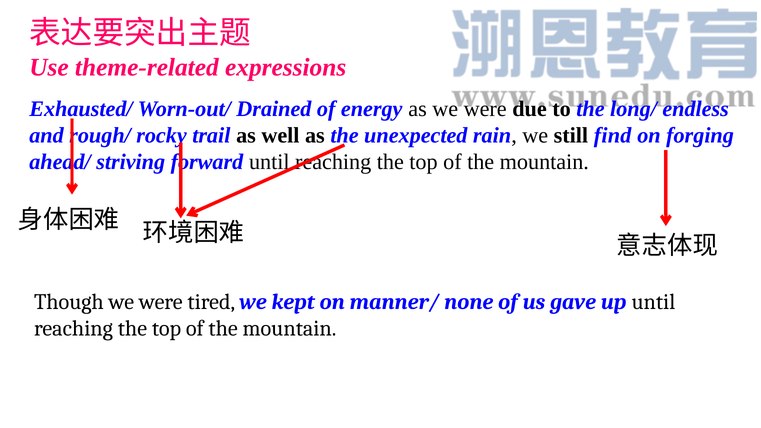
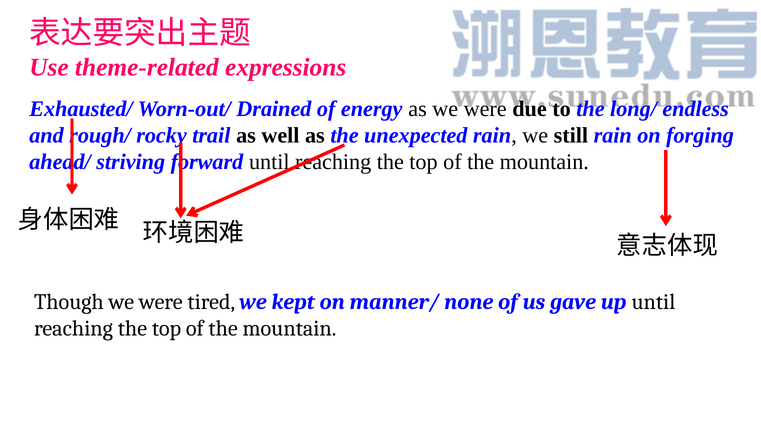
still find: find -> rain (613, 135)
